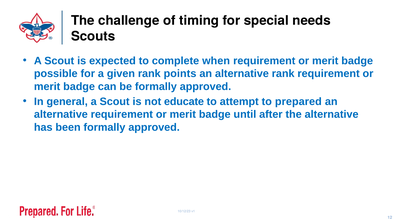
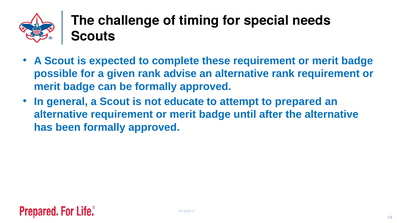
when: when -> these (216, 61)
points: points -> advise (180, 74)
